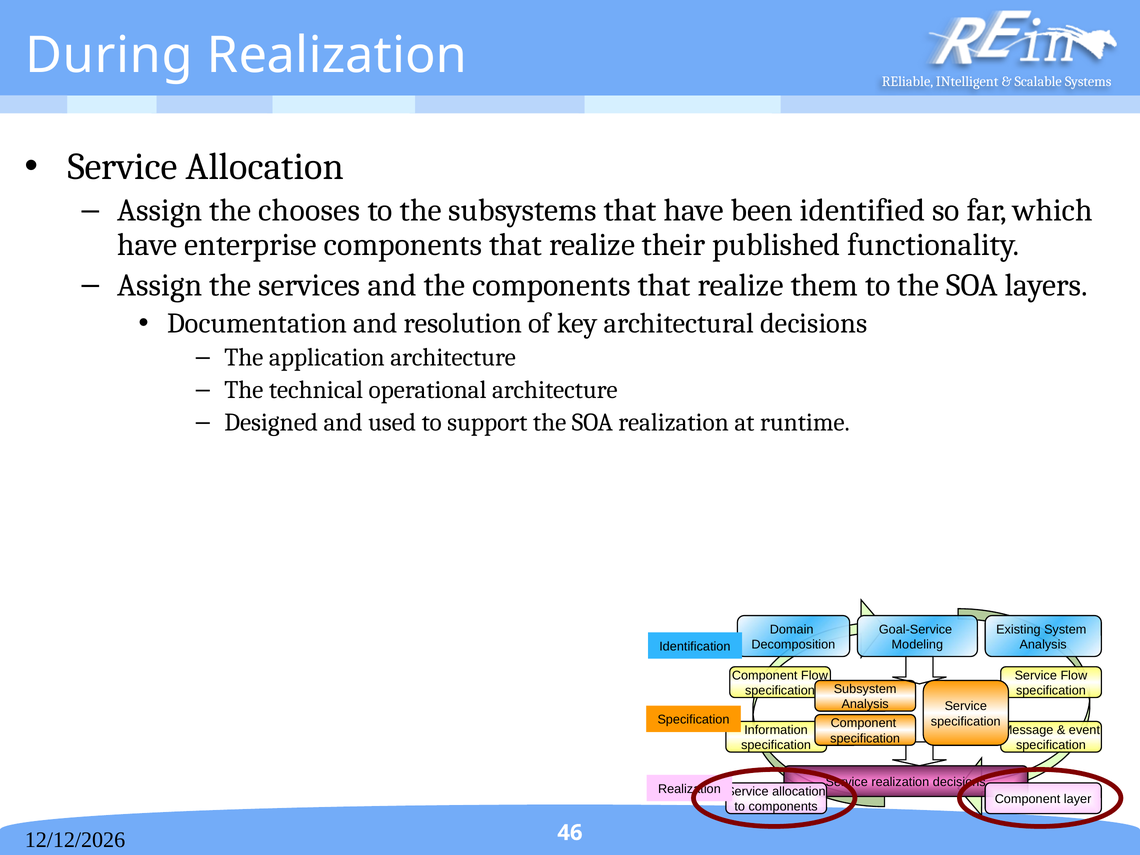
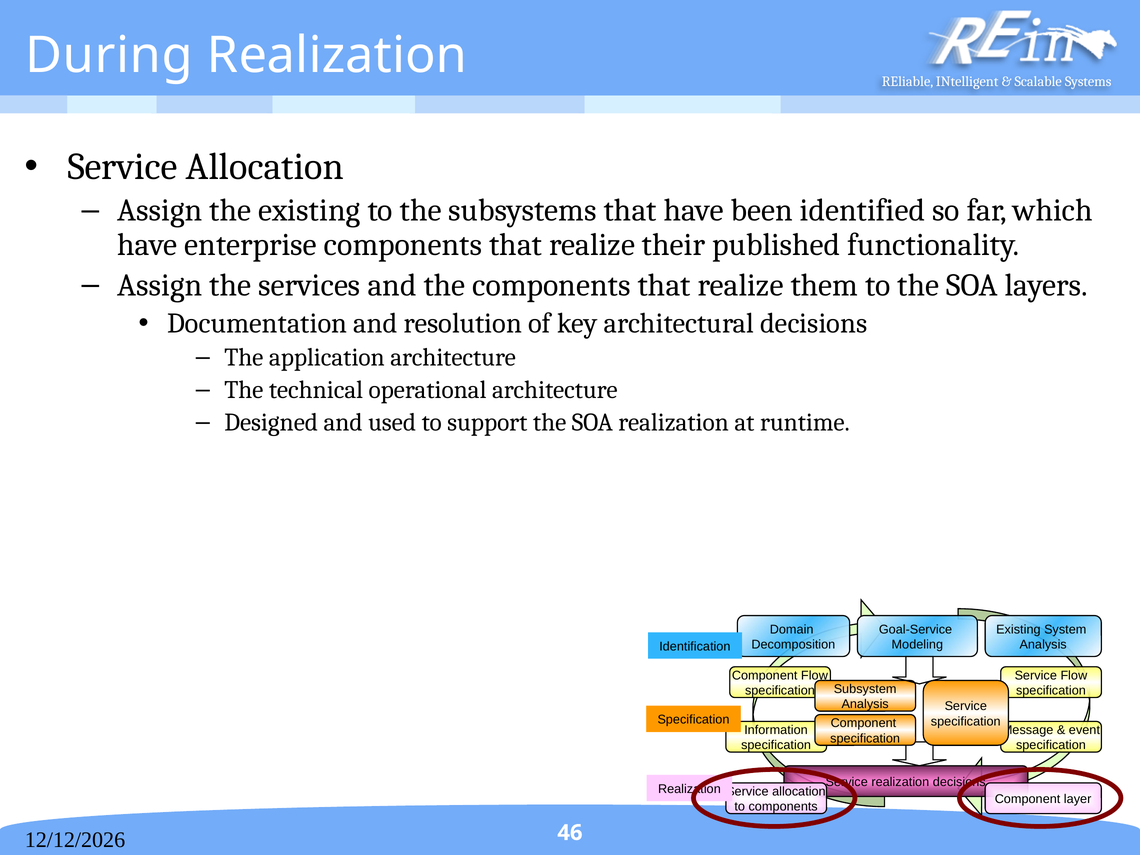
the chooses: chooses -> existing (309, 210)
